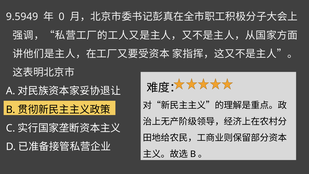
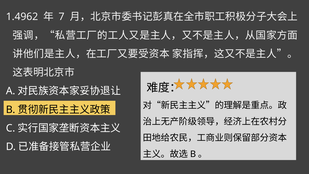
9.5949: 9.5949 -> 1.4962 (22, 17)
0: 0 -> 7 (62, 17)
